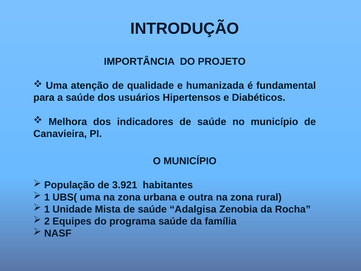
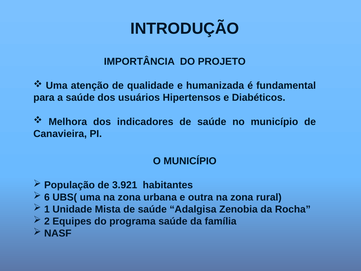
1: 1 -> 6 (47, 197)
